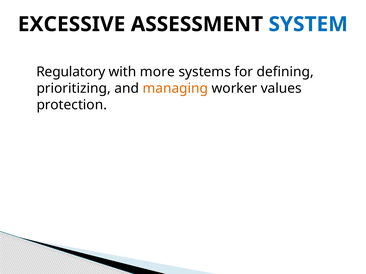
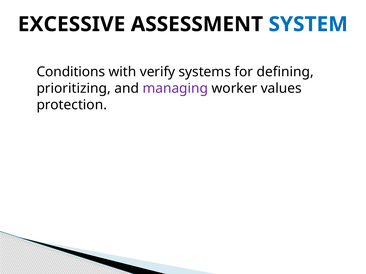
Regulatory: Regulatory -> Conditions (71, 72)
more: more -> verify (158, 72)
managing colour: orange -> purple (175, 89)
